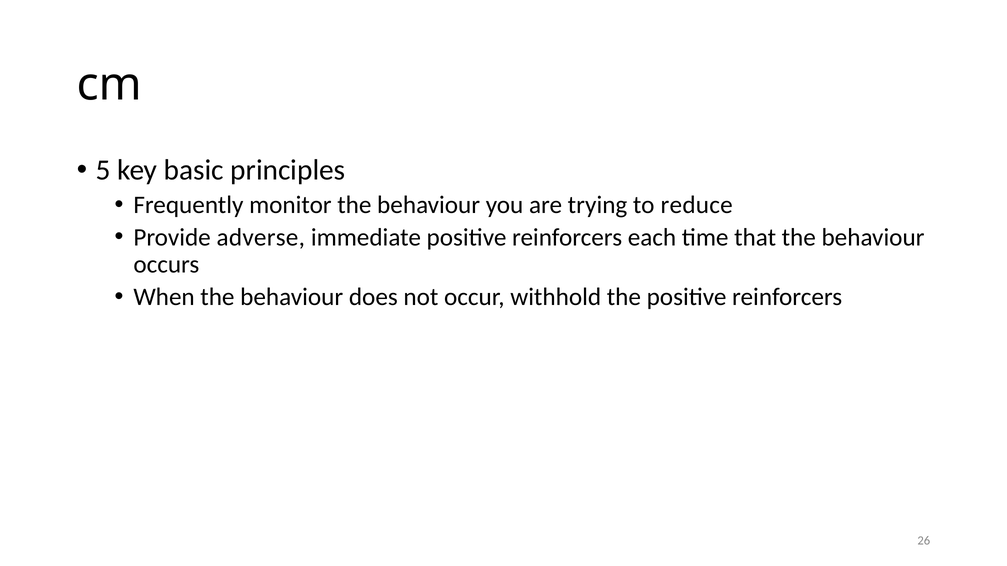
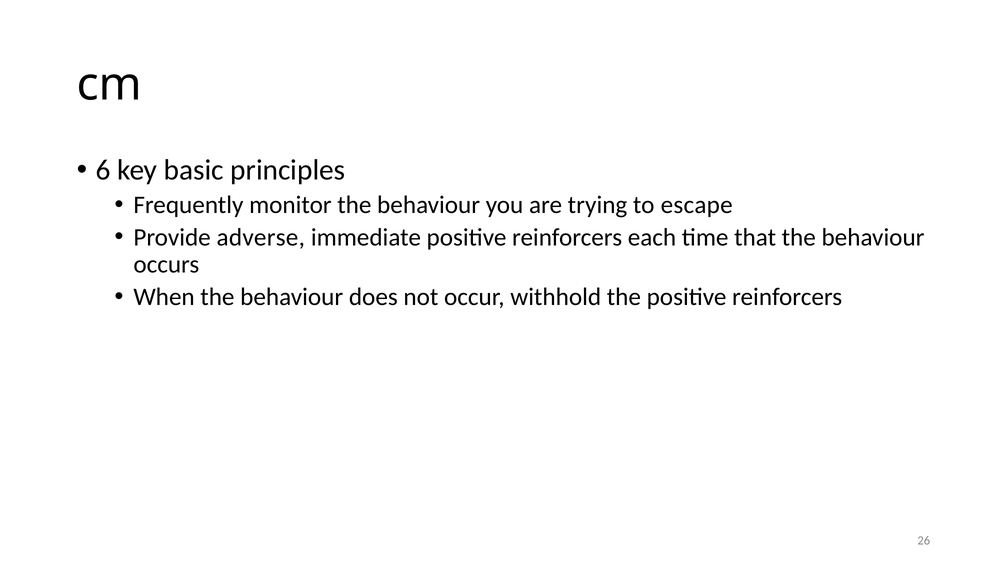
5: 5 -> 6 (103, 170)
reduce: reduce -> escape (697, 205)
